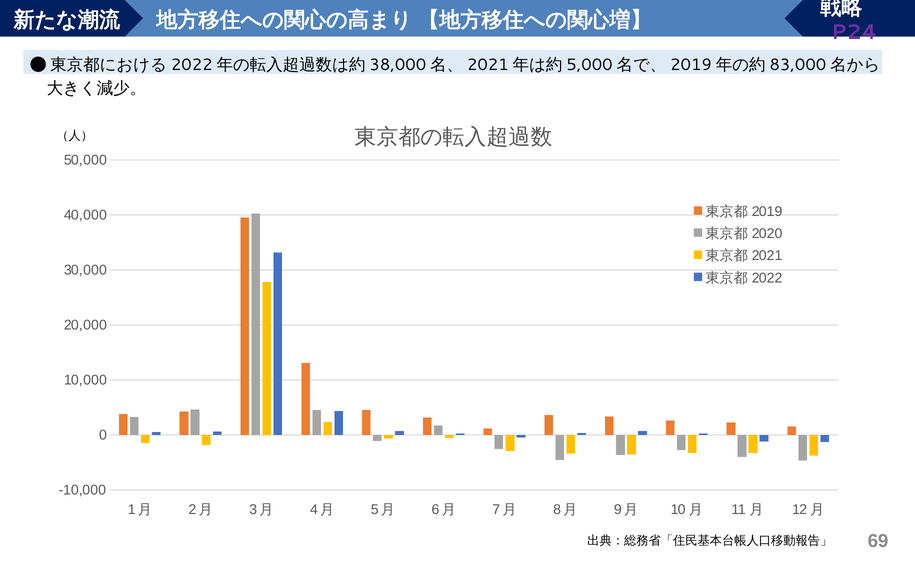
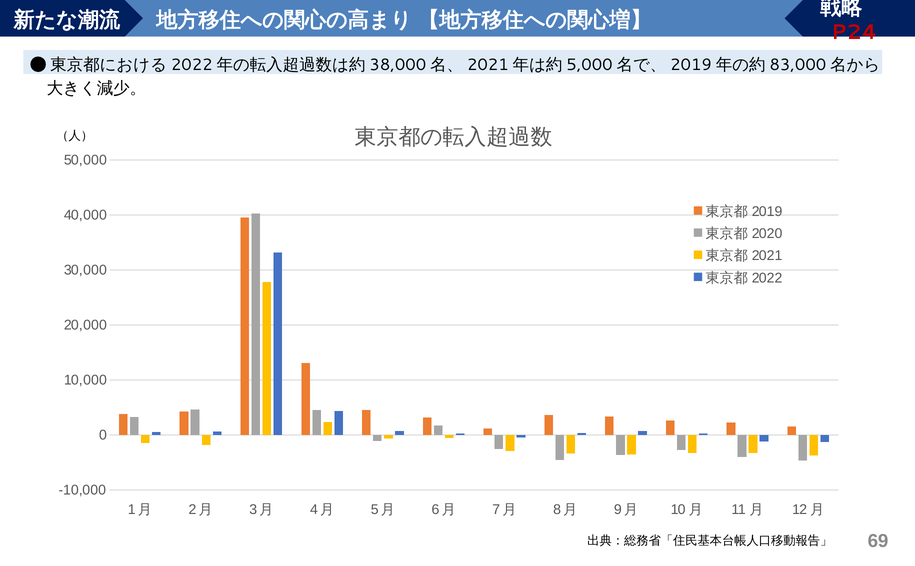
P24 colour: purple -> red (854, 32)
